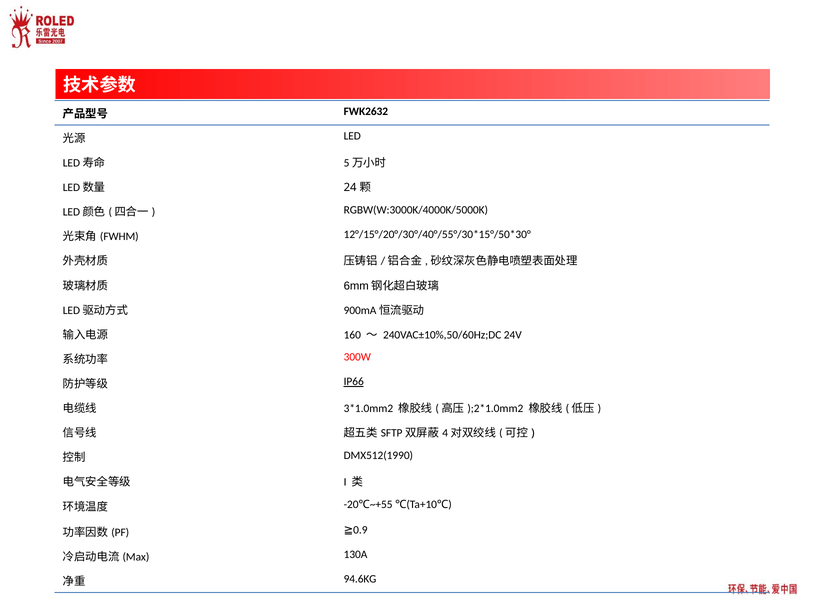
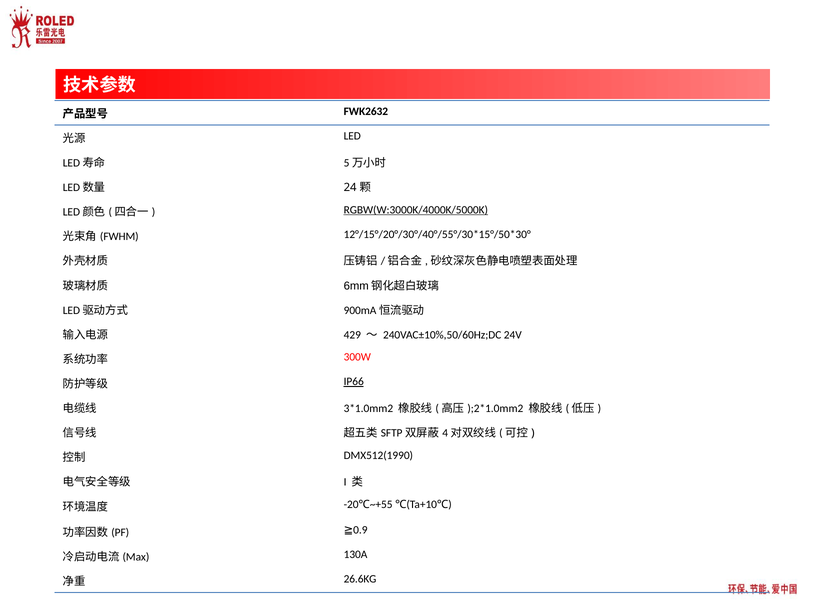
RGBW(W:3000K/4000K/5000K underline: none -> present (416, 210)
160: 160 -> 429 (352, 335)
94.6KG: 94.6KG -> 26.6KG (360, 579)
